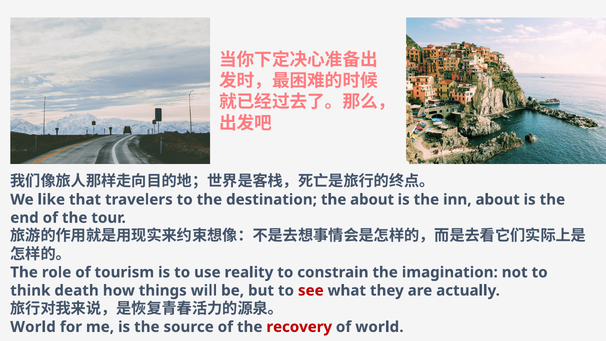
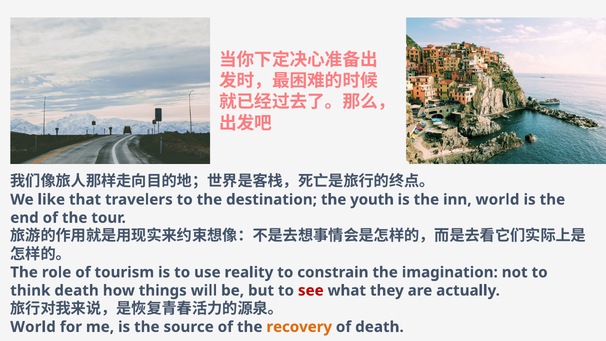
the about: about -> youth (372, 200)
inn about: about -> world (498, 200)
recovery colour: red -> orange (299, 327)
of world: world -> death (379, 327)
